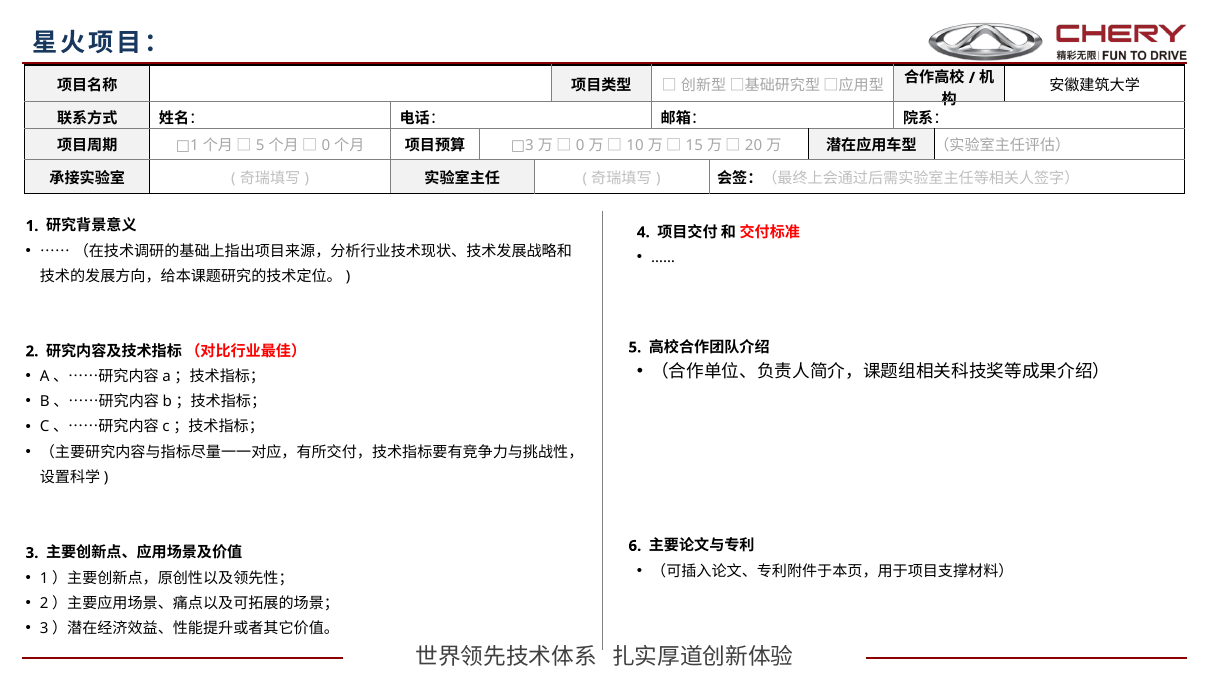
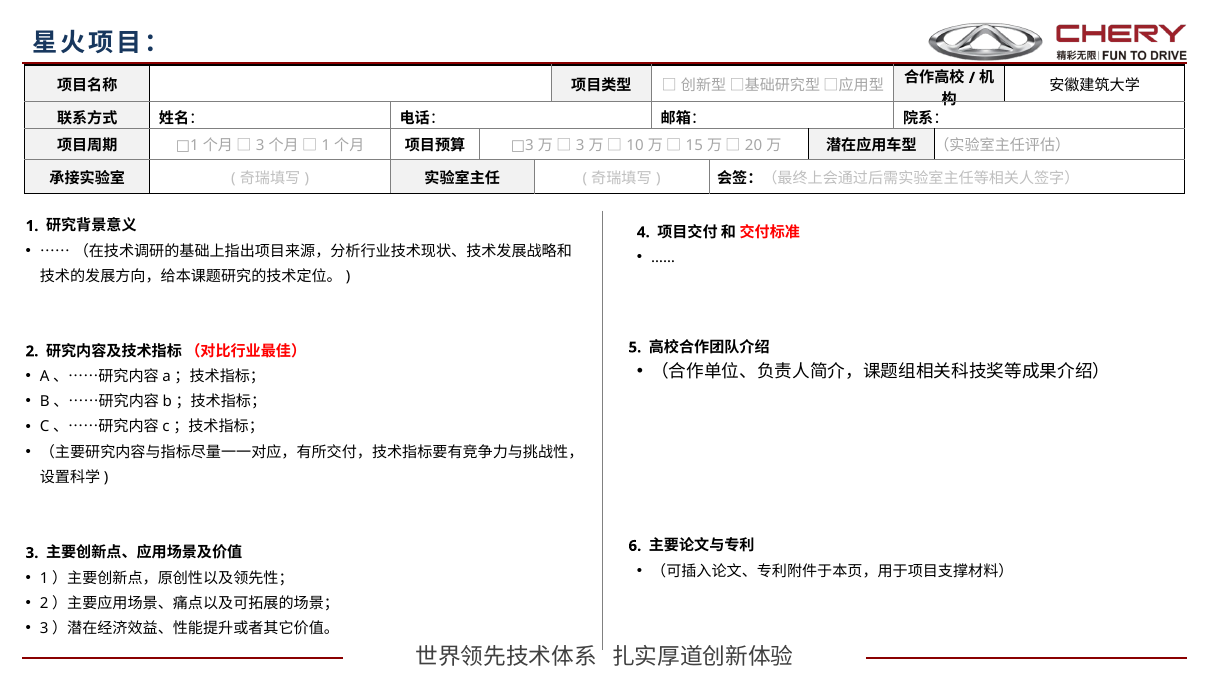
5: 5 -> 3 (260, 146)
0: 0 -> 1 (326, 146)
0: 0 -> 3 (580, 146)
